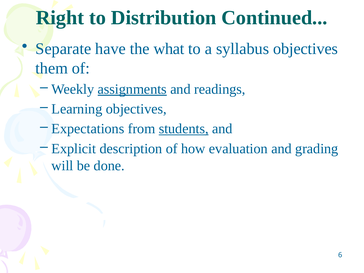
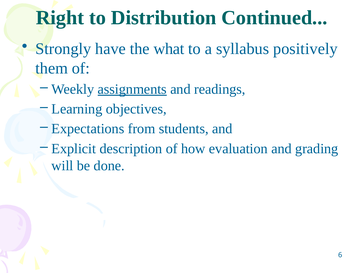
Separate: Separate -> Strongly (63, 49)
syllabus objectives: objectives -> positively (305, 49)
students underline: present -> none (184, 129)
